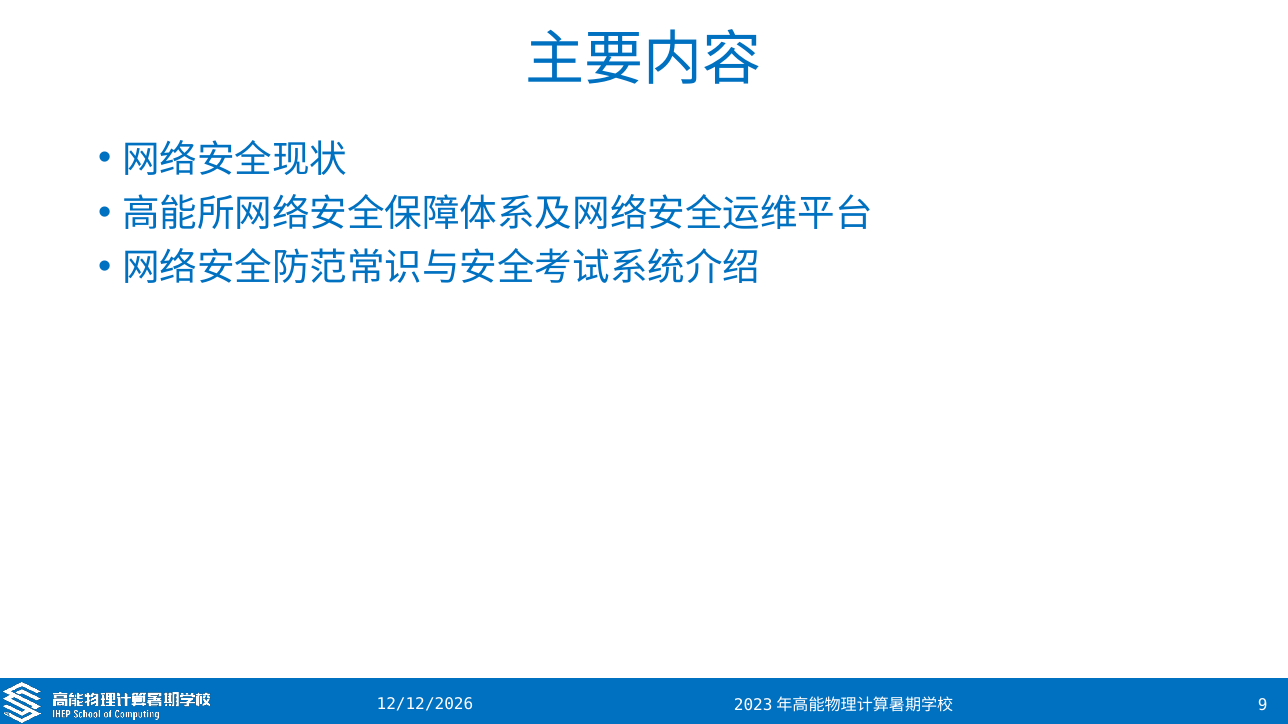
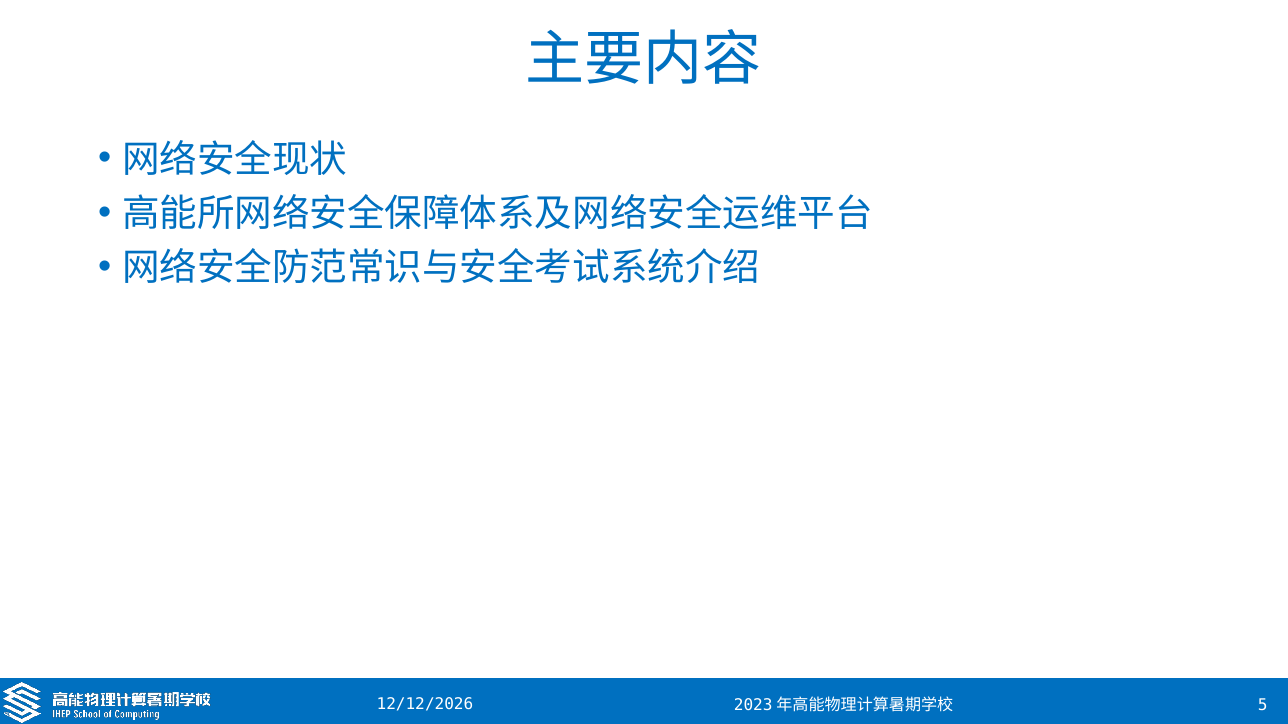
9: 9 -> 5 (1263, 705)
